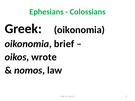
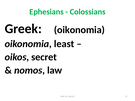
brief: brief -> least (64, 44)
wrote: wrote -> secret (44, 57)
